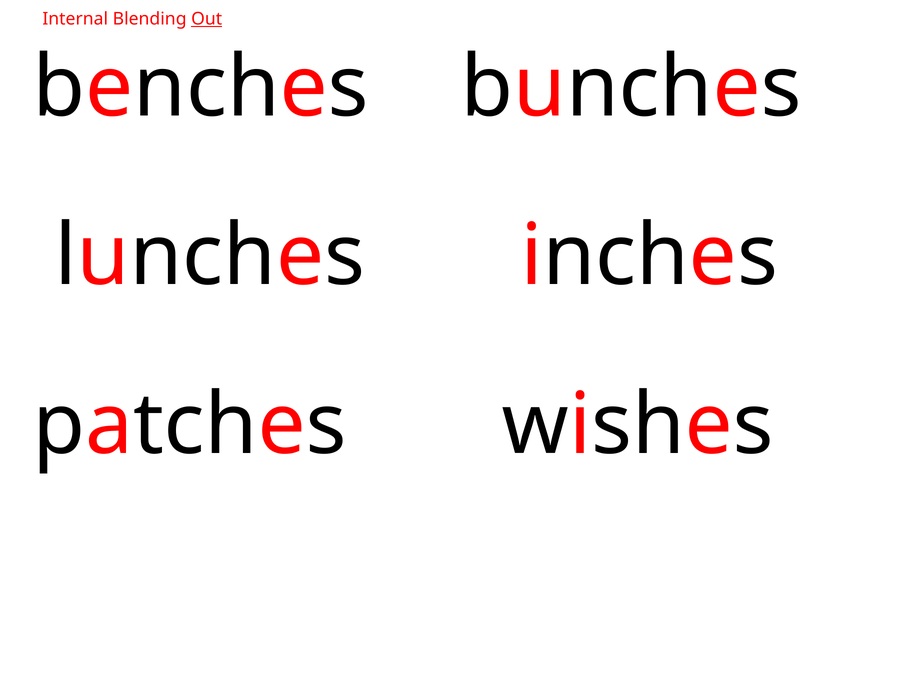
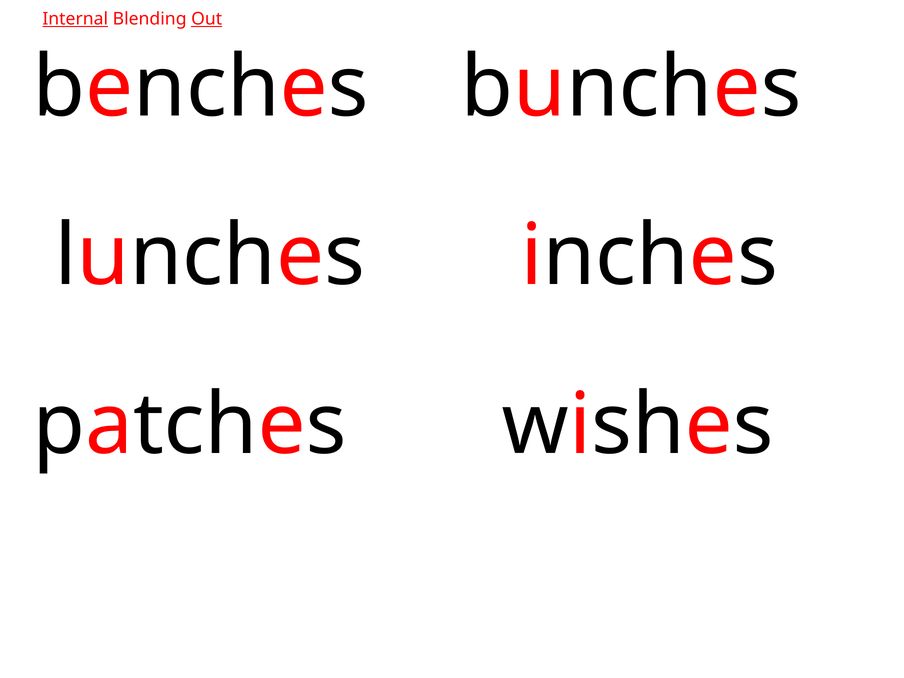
Internal underline: none -> present (75, 19)
